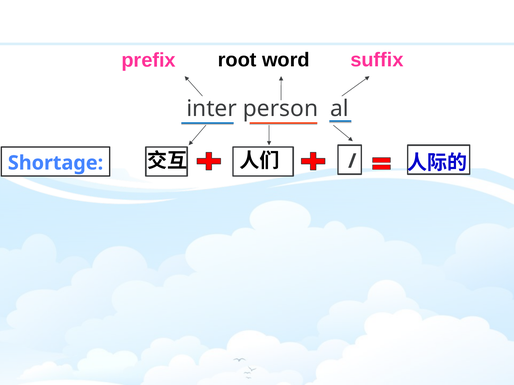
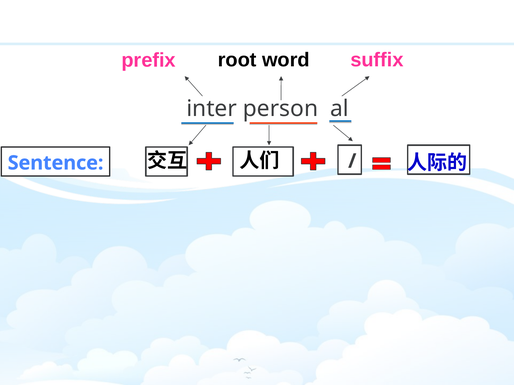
Shortage: Shortage -> Sentence (56, 163)
